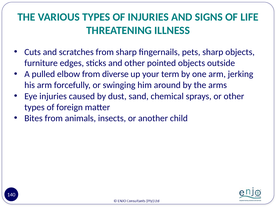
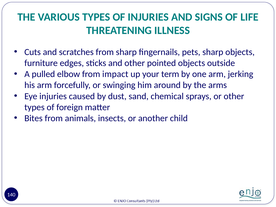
diverse: diverse -> impact (115, 74)
